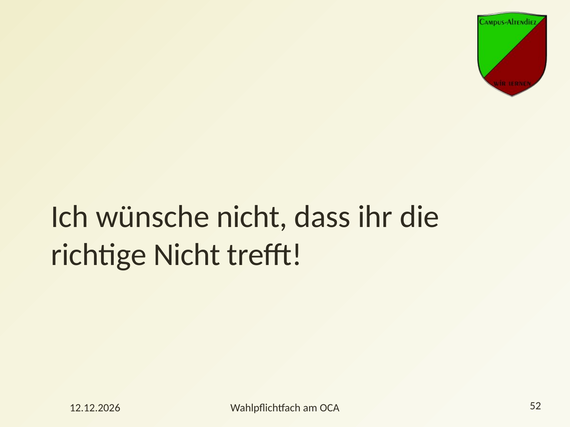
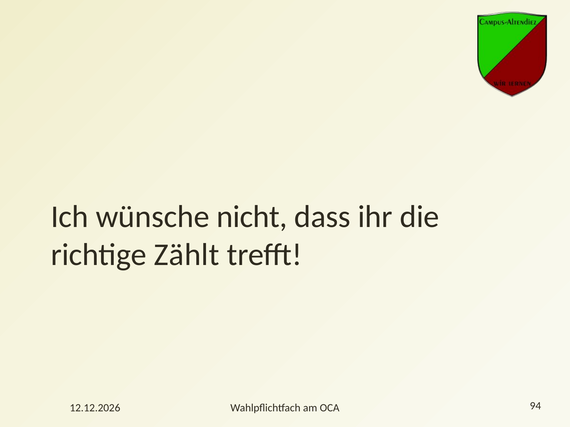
richtige Nicht: Nicht -> Zählt (187, 255)
52: 52 -> 94 (535, 406)
